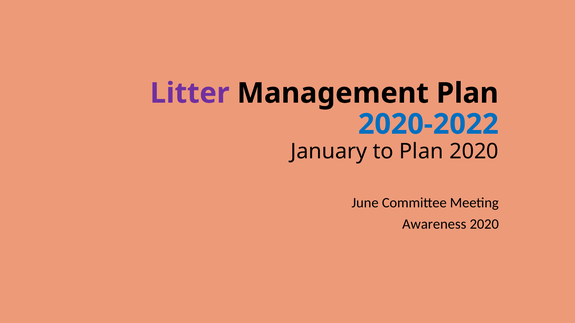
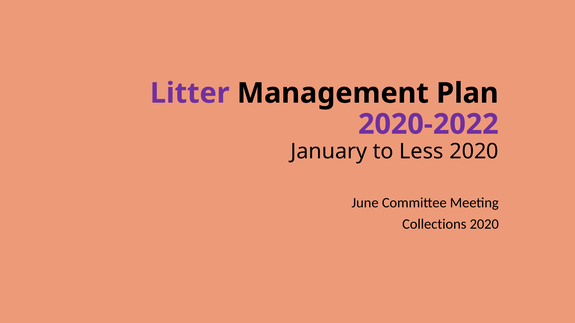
2020-2022 colour: blue -> purple (428, 124)
to Plan: Plan -> Less (421, 152)
Awareness: Awareness -> Collections (434, 224)
